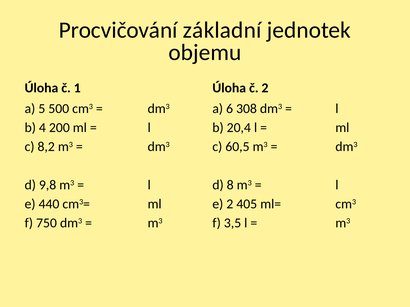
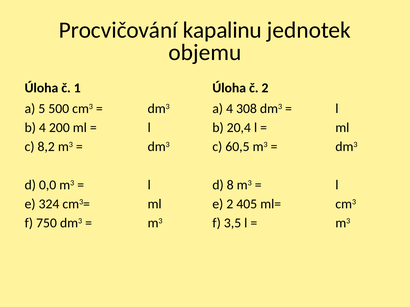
základní: základní -> kapalinu (222, 30)
a 6: 6 -> 4 (230, 109)
9,8: 9,8 -> 0,0 (48, 185)
440: 440 -> 324 (49, 204)
